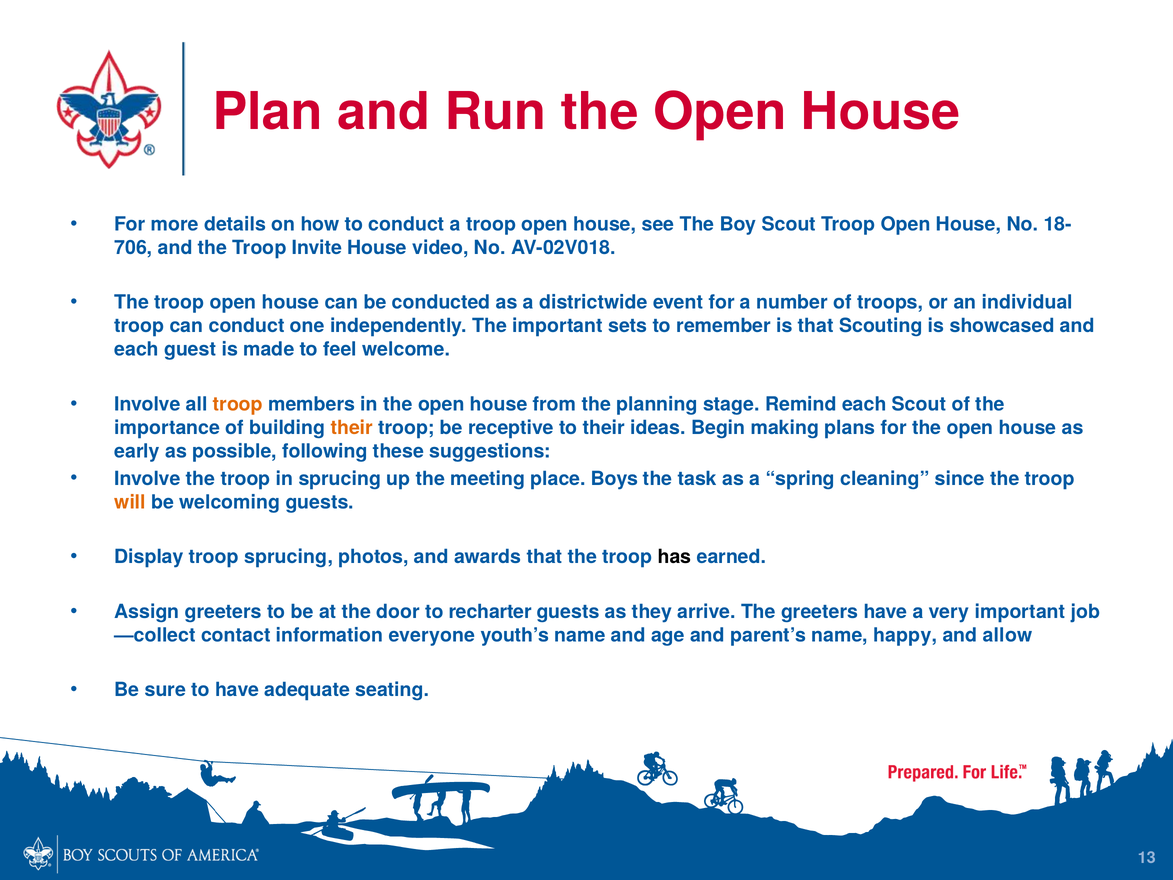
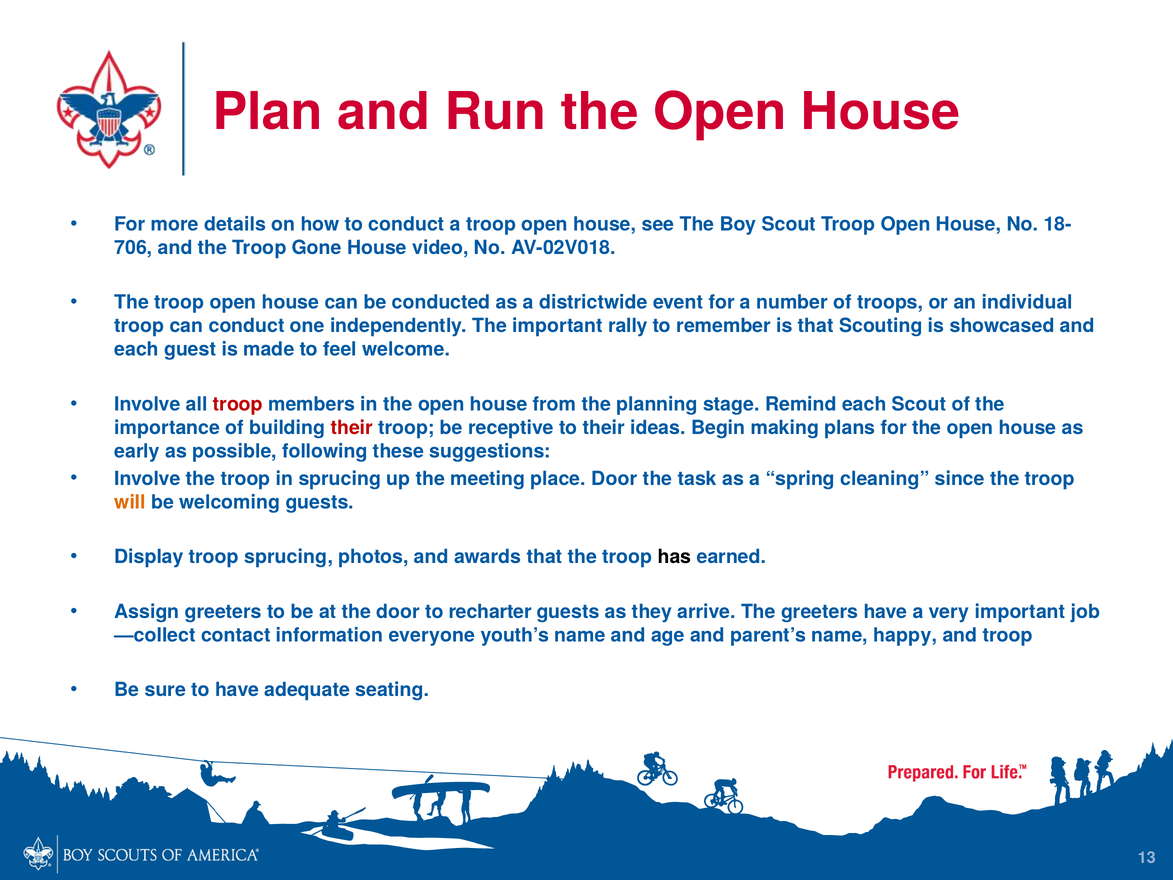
Invite: Invite -> Gone (317, 248)
sets: sets -> rally (628, 326)
troop colour: orange -> red (238, 404)
their colour: orange -> red (352, 428)
place Boys: Boys -> Door (614, 478)
and allow: allow -> troop (1008, 635)
